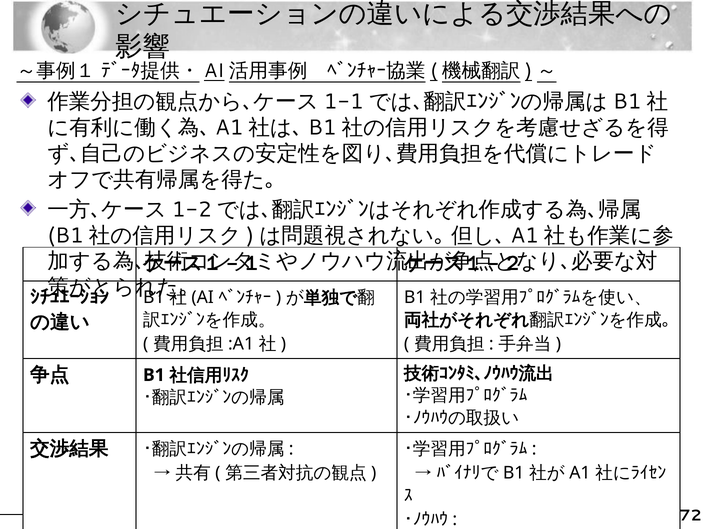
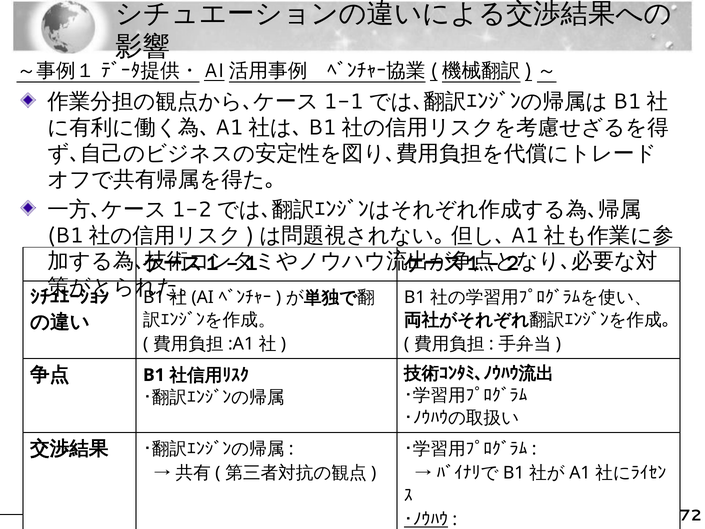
･ﾉｳﾊｳ underline: none -> present (426, 519)
